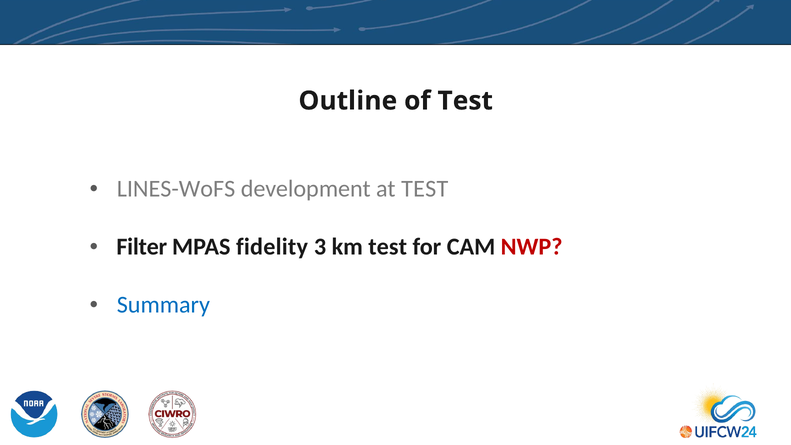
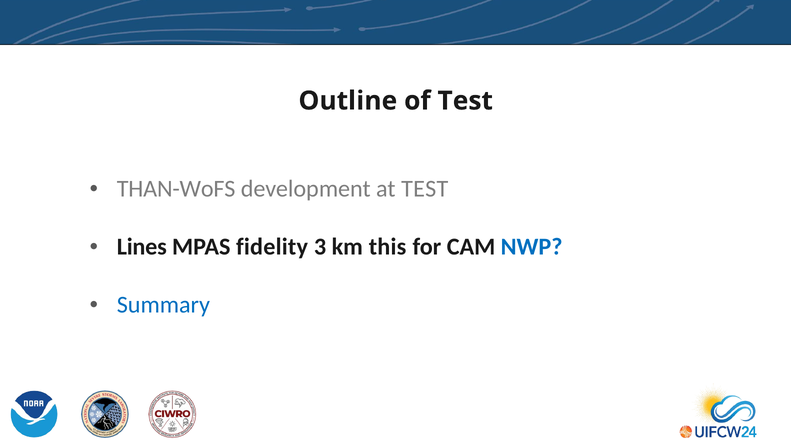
LINES-WoFS: LINES-WoFS -> THAN-WoFS (176, 189)
Filter: Filter -> Lines (142, 247)
km test: test -> this (388, 247)
NWP colour: red -> blue (532, 247)
